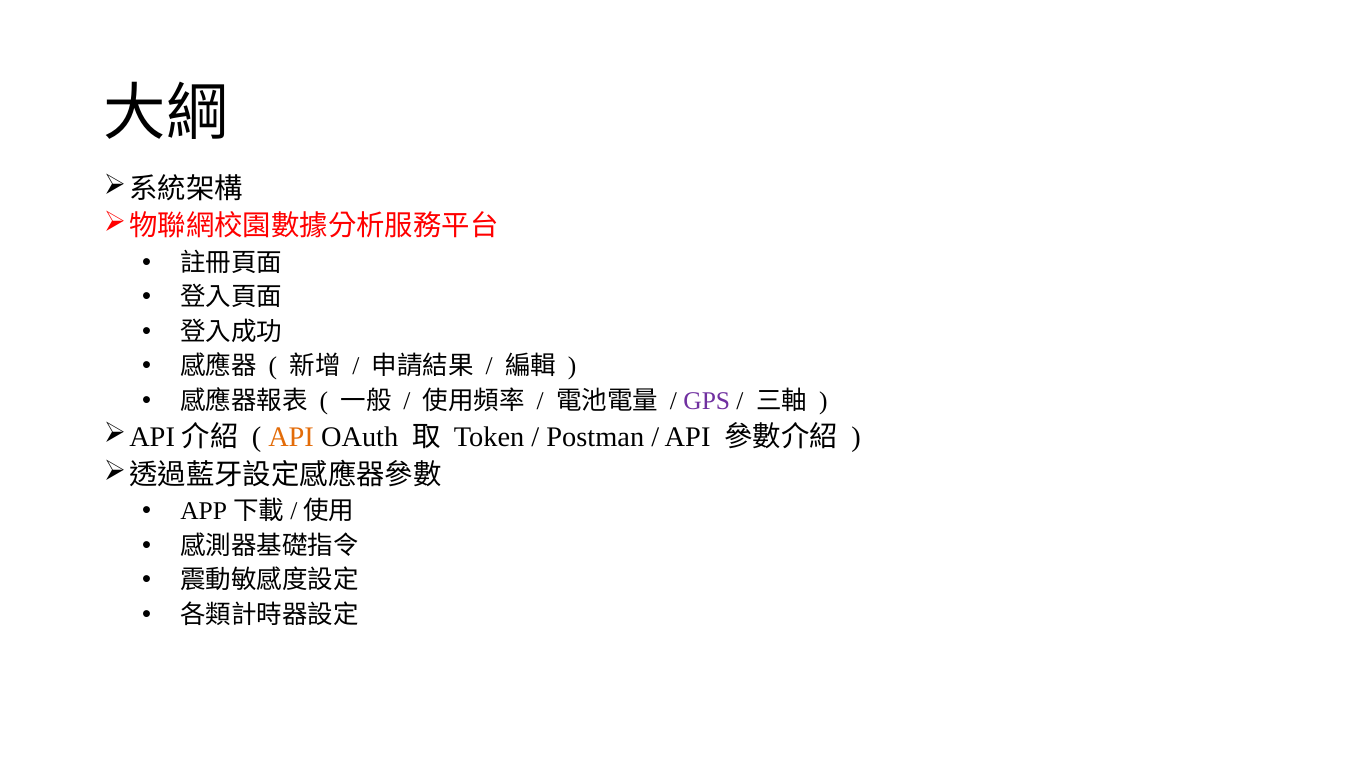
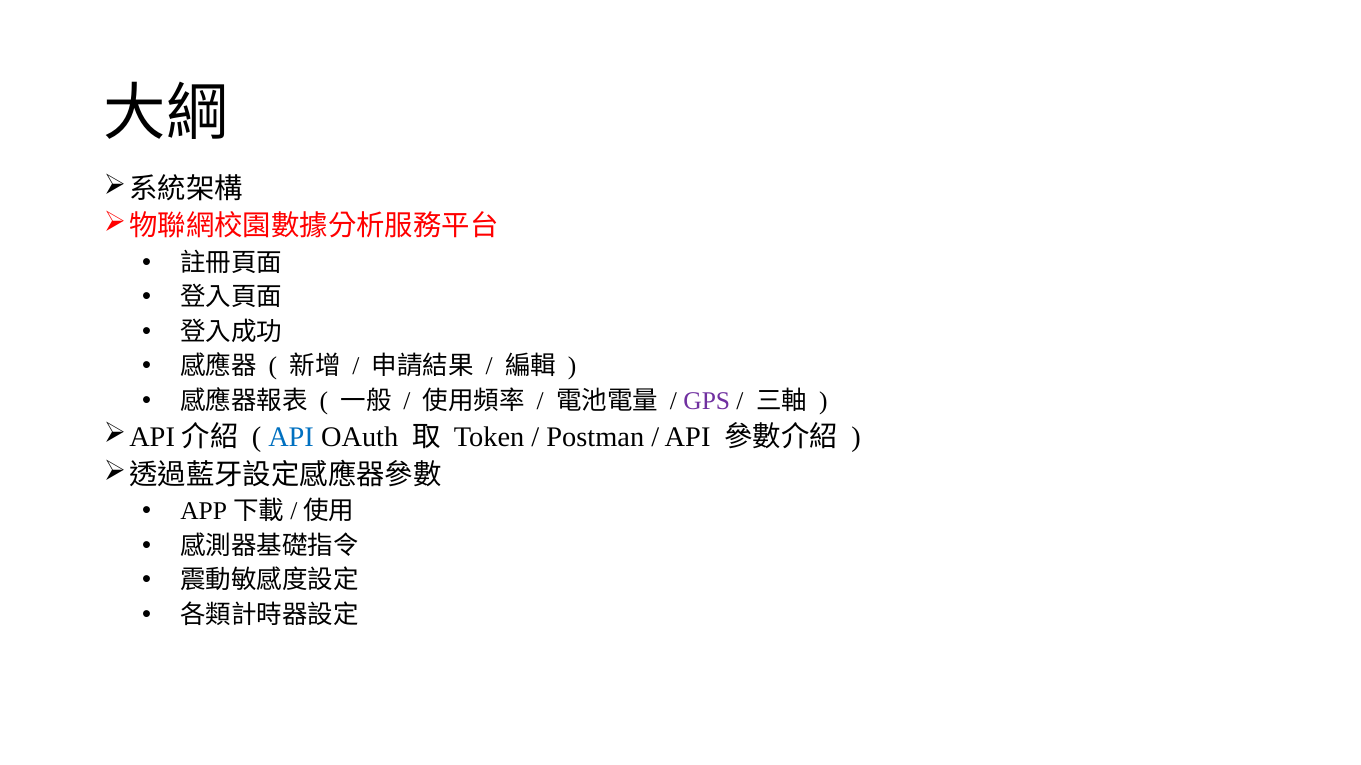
API colour: orange -> blue (291, 438)
